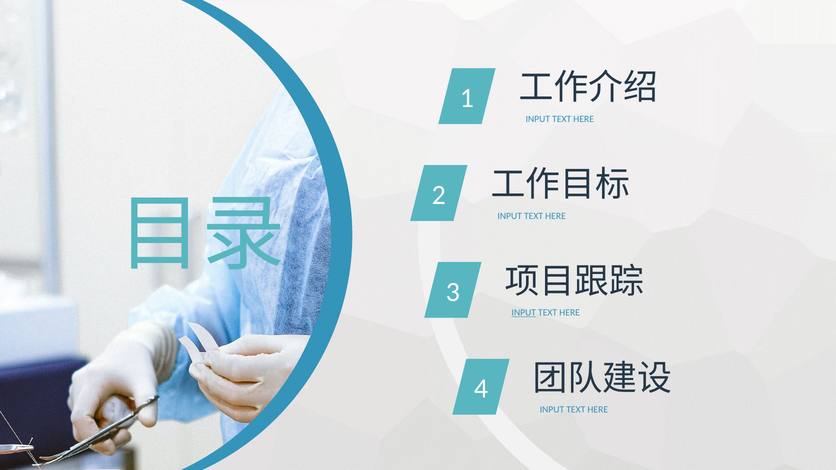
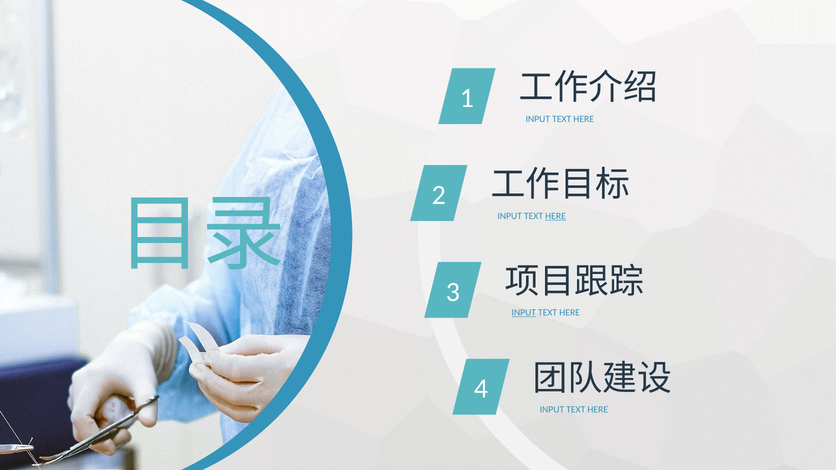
HERE underline: none -> present (556, 216)
